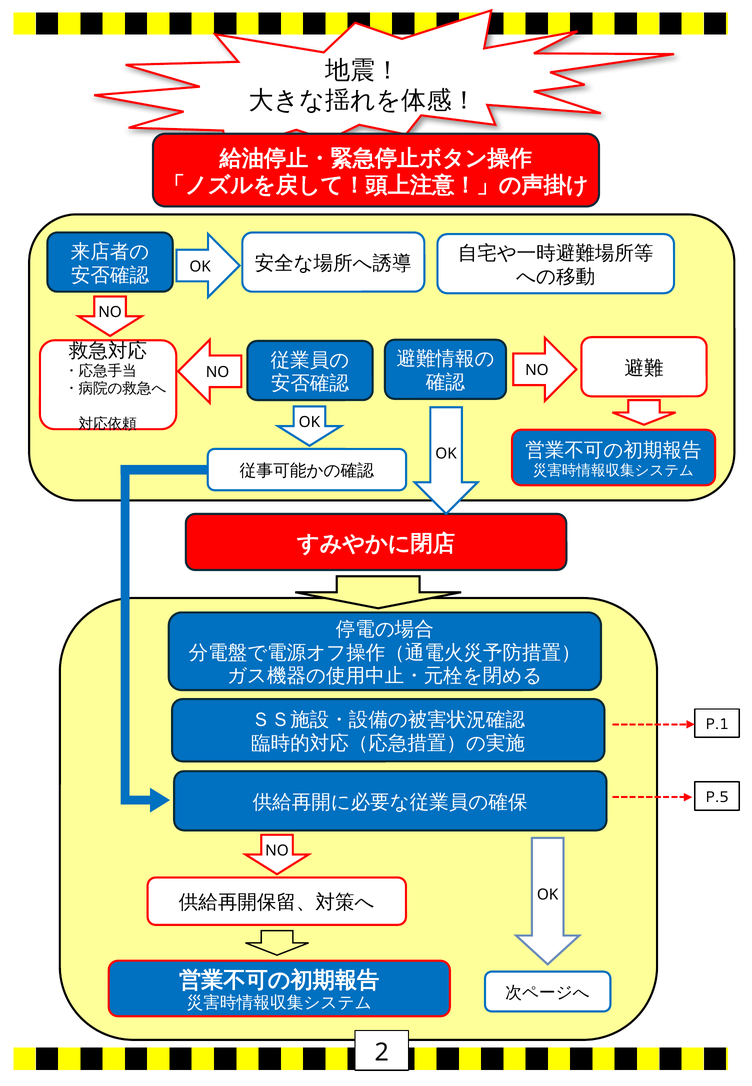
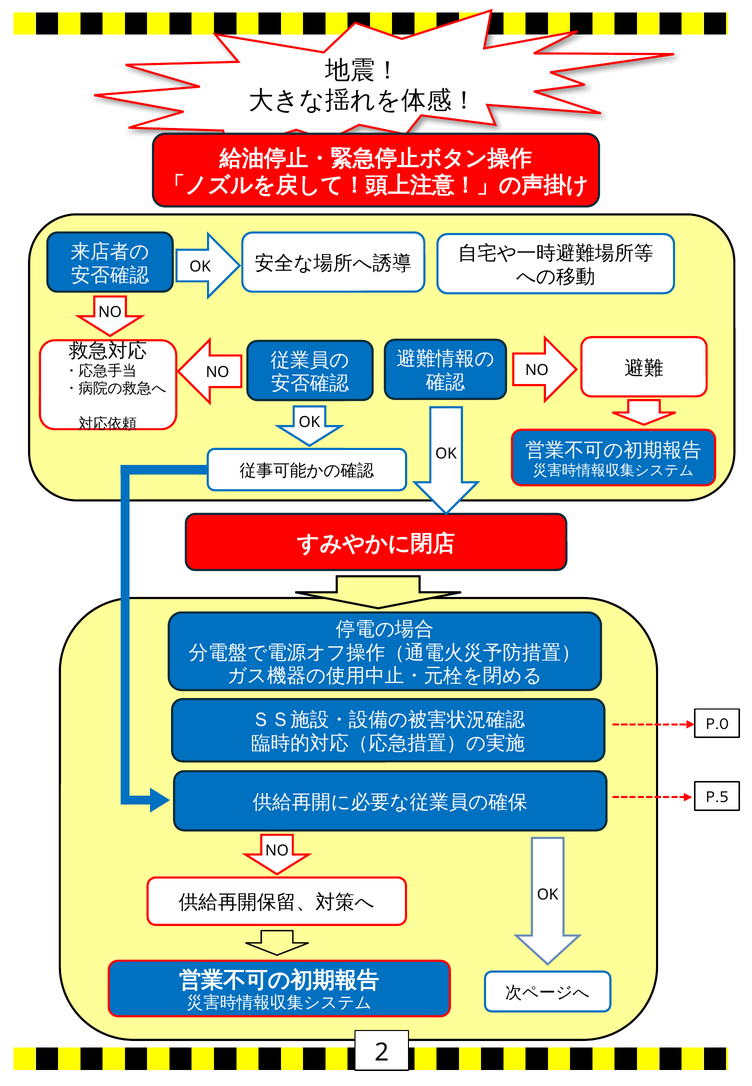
P.1: P.1 -> P.0 (717, 724)
